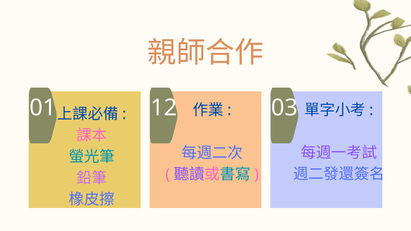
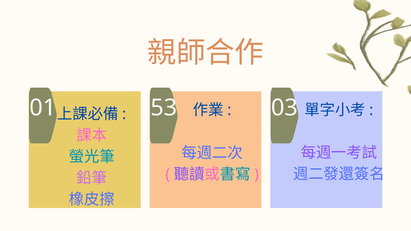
12: 12 -> 53 (164, 108)
